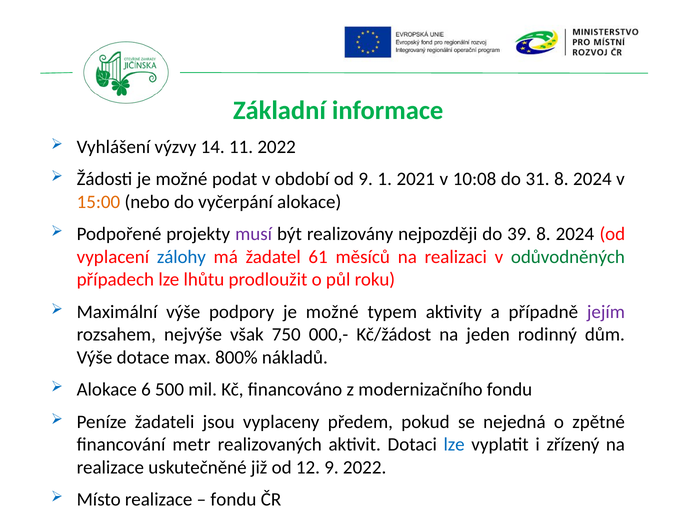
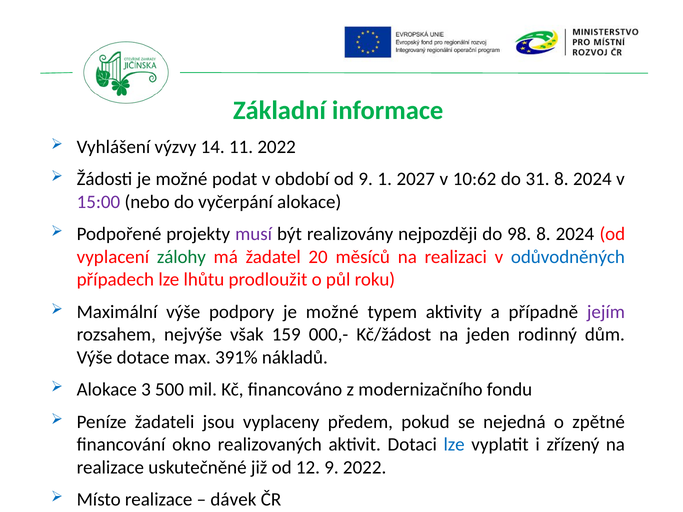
2021: 2021 -> 2027 (416, 179)
10:08: 10:08 -> 10:62 (475, 179)
15:00 colour: orange -> purple (98, 202)
39: 39 -> 98 (519, 234)
zálohy colour: blue -> green (181, 257)
61: 61 -> 20 (318, 257)
odůvodněných colour: green -> blue (568, 257)
750: 750 -> 159 (286, 335)
800%: 800% -> 391% (236, 358)
6: 6 -> 3 (146, 390)
metr: metr -> okno (192, 445)
fondu: fondu -> dávek (233, 500)
